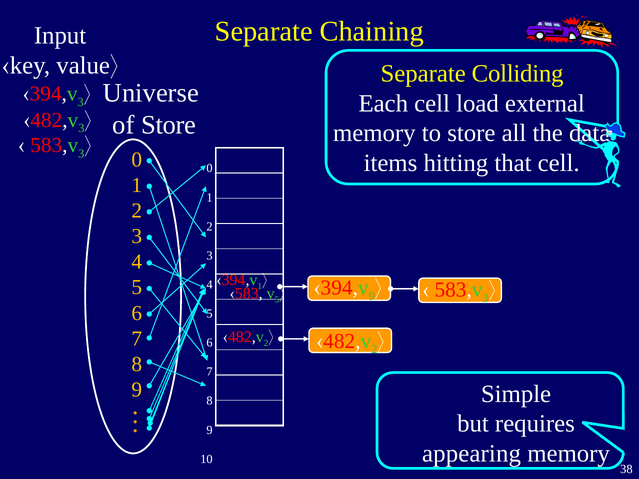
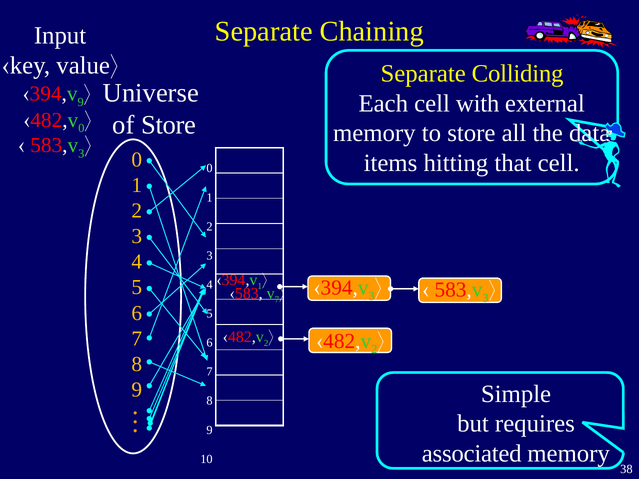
3: 3 -> 9 (81, 102)
load: load -> with (478, 103)
3: 3 -> 0 (81, 128)
9: 9 -> 3 (372, 296)
5: 5 -> 7 (277, 300)
appearing: appearing -> associated (472, 454)
